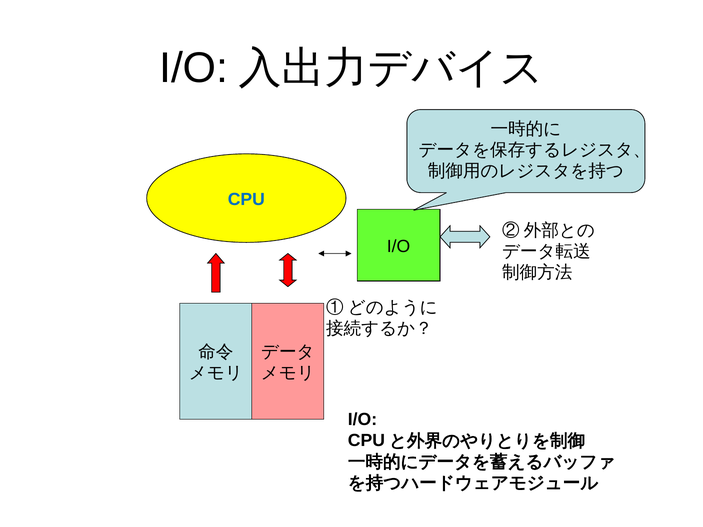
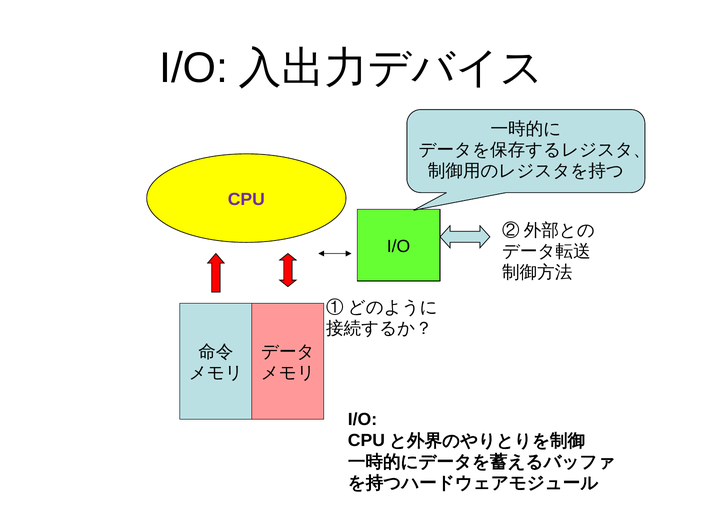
CPU colour: blue -> purple (246, 199)
